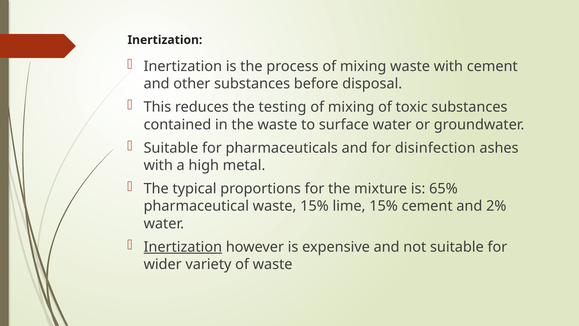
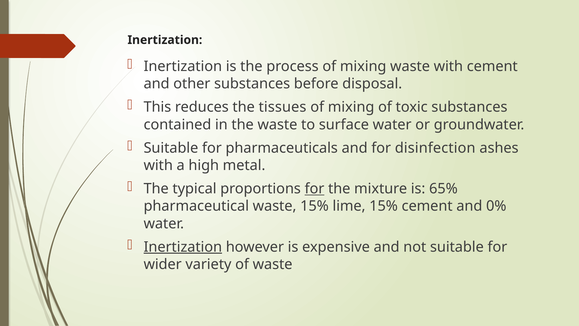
testing: testing -> tissues (282, 107)
for underline: none -> present (314, 189)
2%: 2% -> 0% (496, 206)
